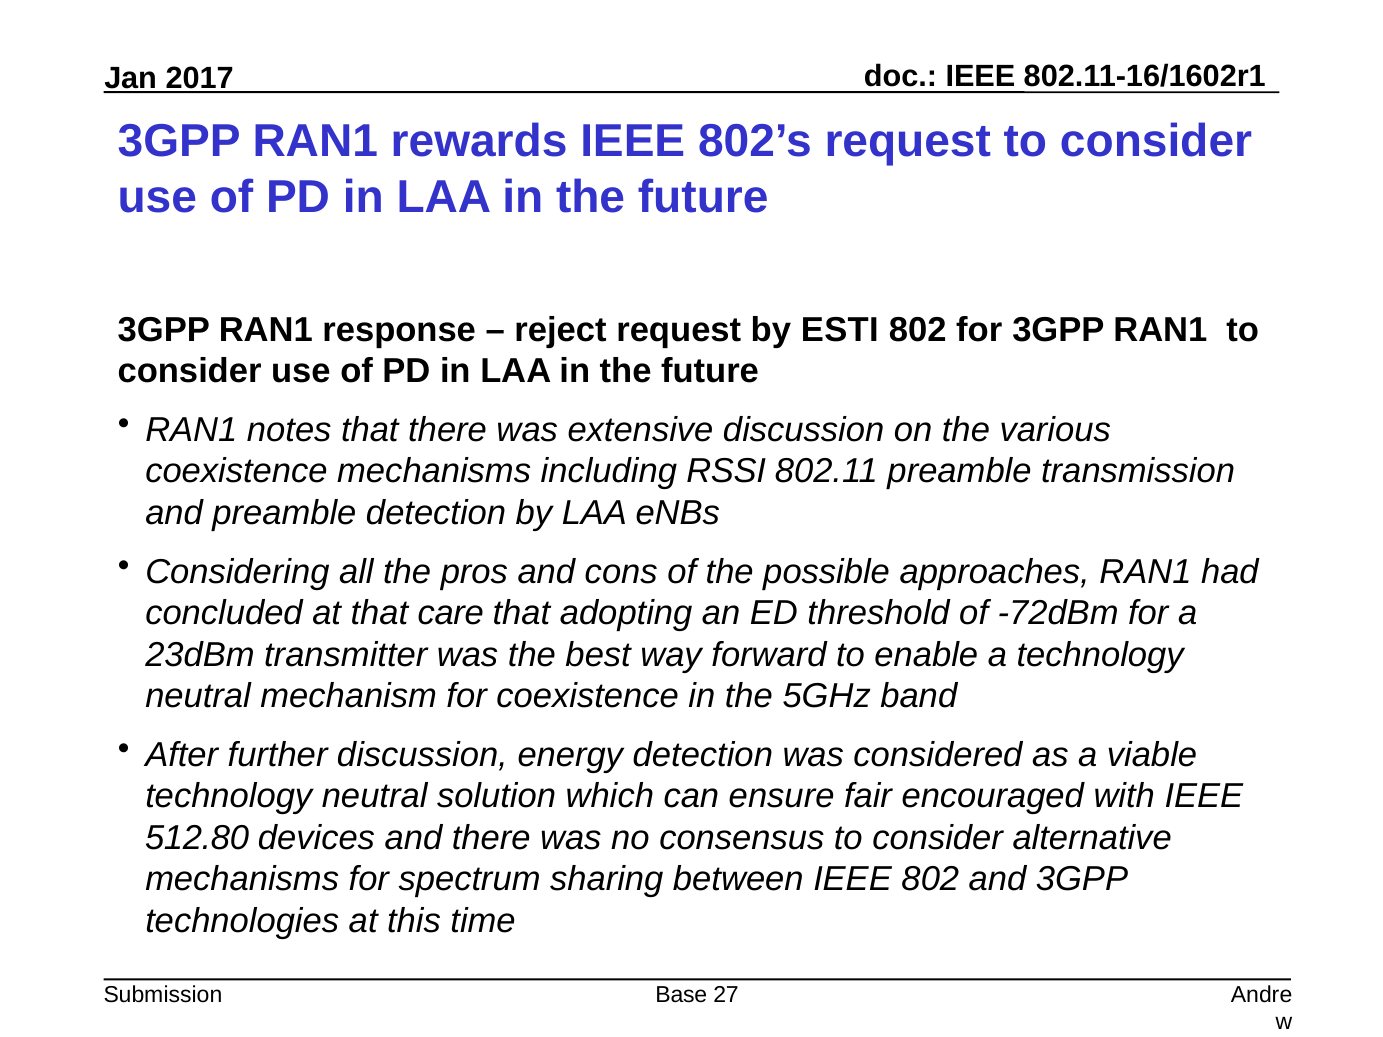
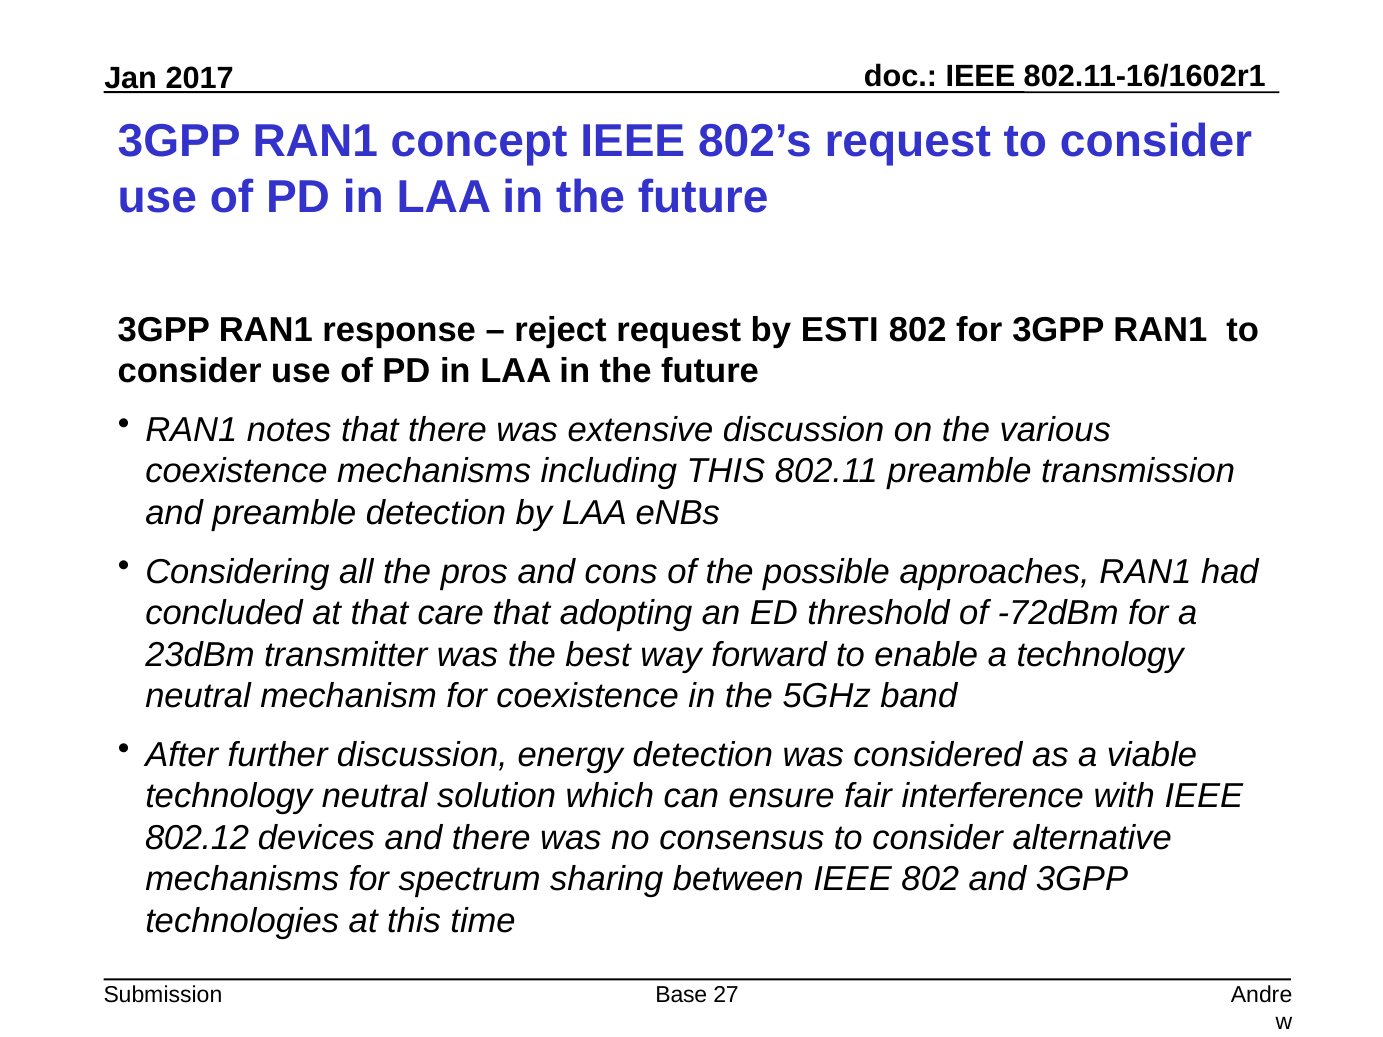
rewards: rewards -> concept (479, 142)
including RSSI: RSSI -> THIS (726, 472)
encouraged: encouraged -> interference (993, 797)
512.80: 512.80 -> 802.12 (197, 838)
